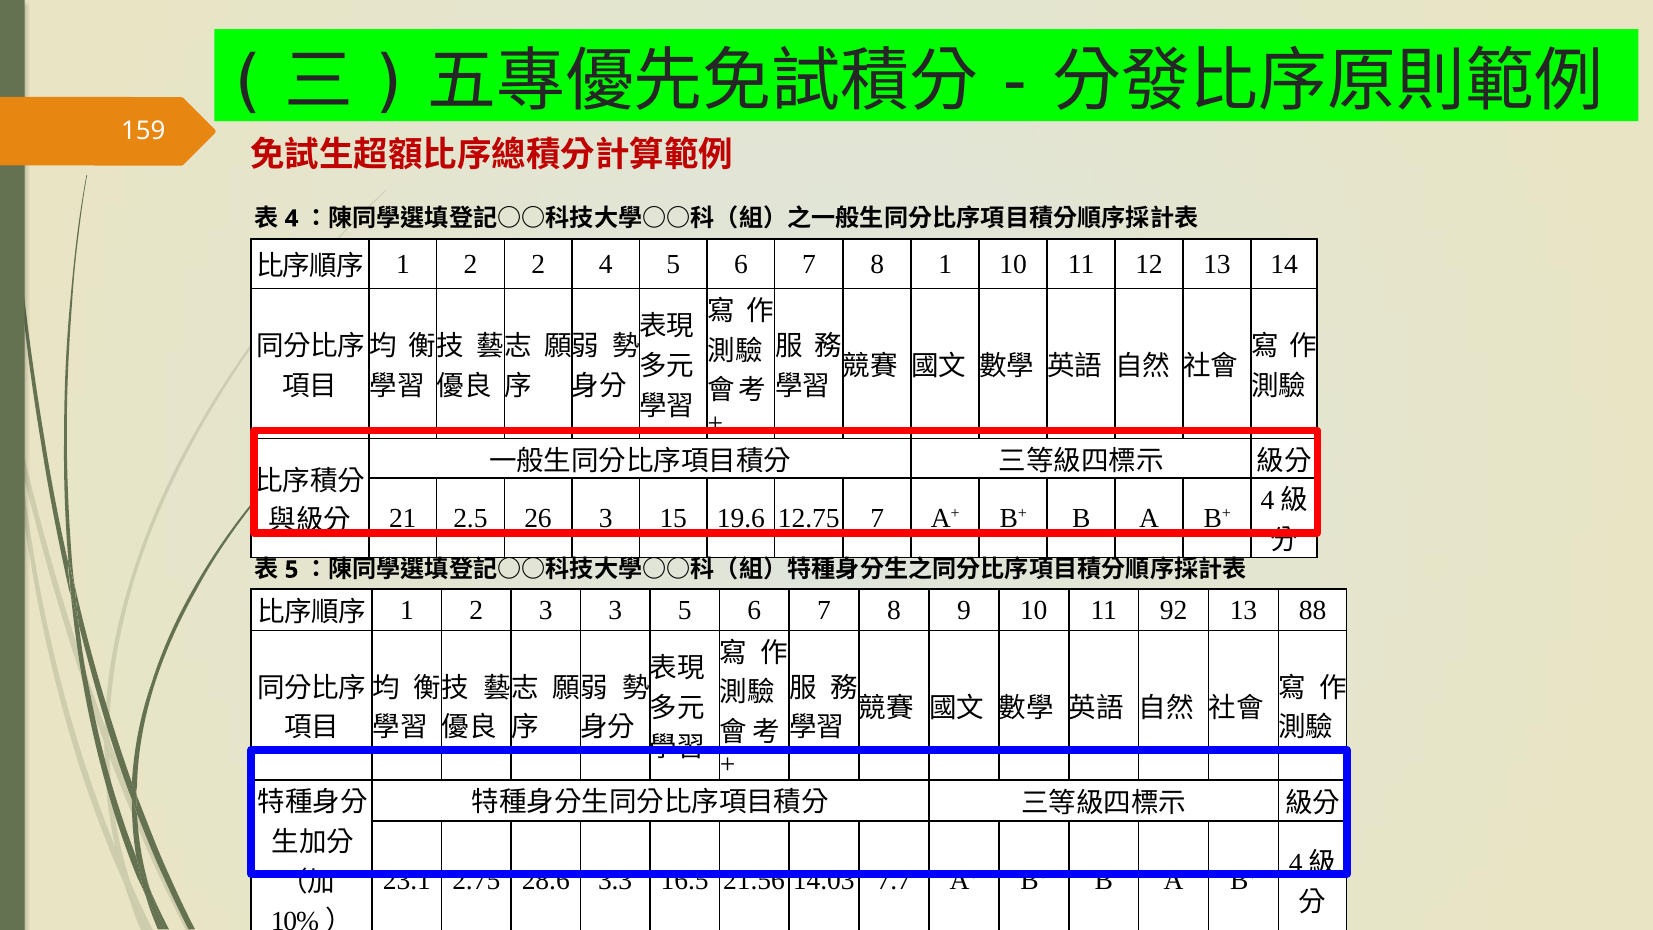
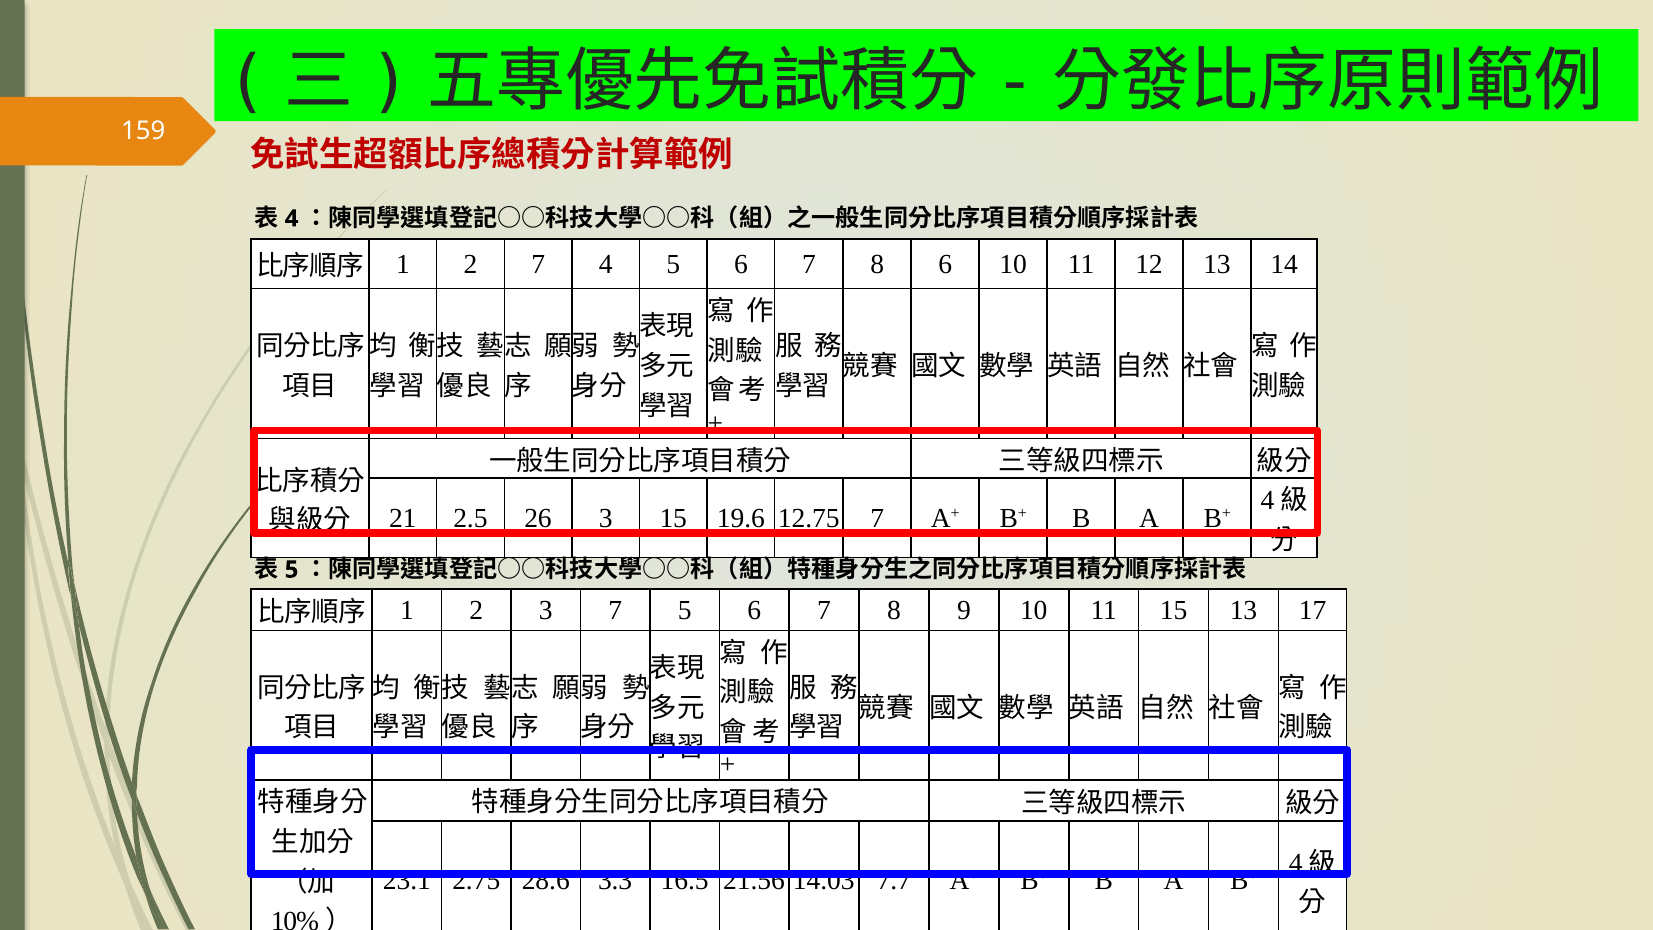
2 2: 2 -> 7 (538, 264)
8 1: 1 -> 6 (945, 264)
3 3: 3 -> 7 (615, 610)
11 92: 92 -> 15 (1174, 610)
88: 88 -> 17 (1313, 610)
